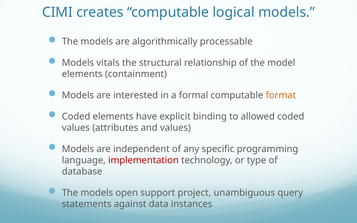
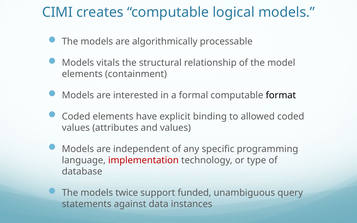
format colour: orange -> black (281, 95)
open: open -> twice (127, 193)
project: project -> funded (194, 193)
